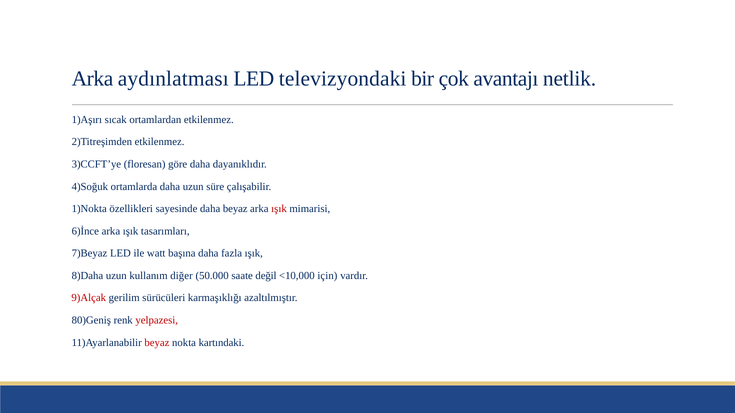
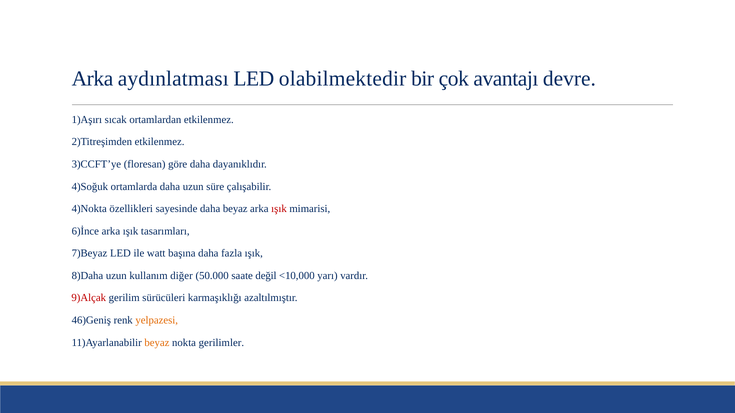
televizyondaki: televizyondaki -> olabilmektedir (343, 79)
netlik: netlik -> devre (569, 79)
1)Nokta: 1)Nokta -> 4)Nokta (89, 209)
için: için -> yarı (327, 276)
80)Geniş: 80)Geniş -> 46)Geniş (91, 321)
yelpazesi colour: red -> orange (157, 321)
beyaz colour: red -> orange (157, 343)
kartındaki: kartındaki -> gerilimler (221, 343)
